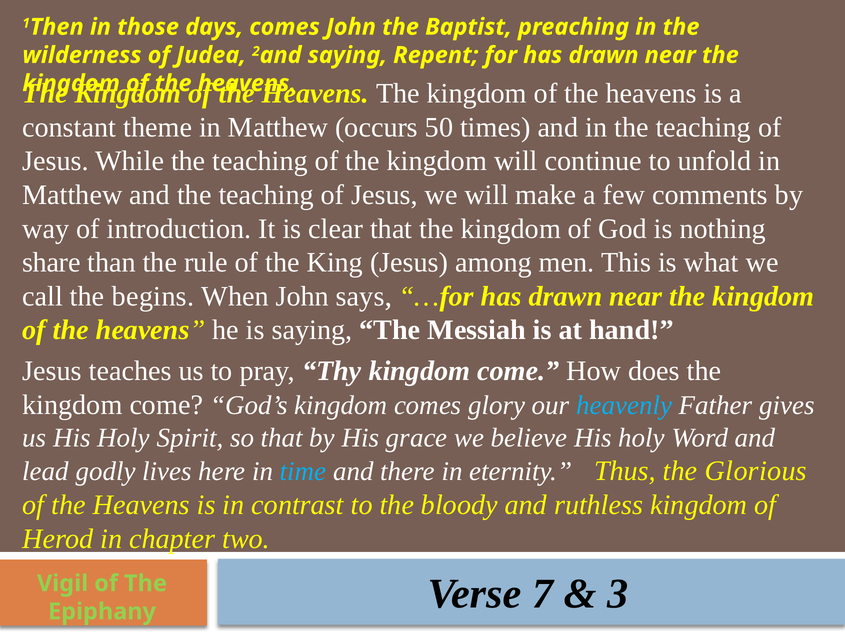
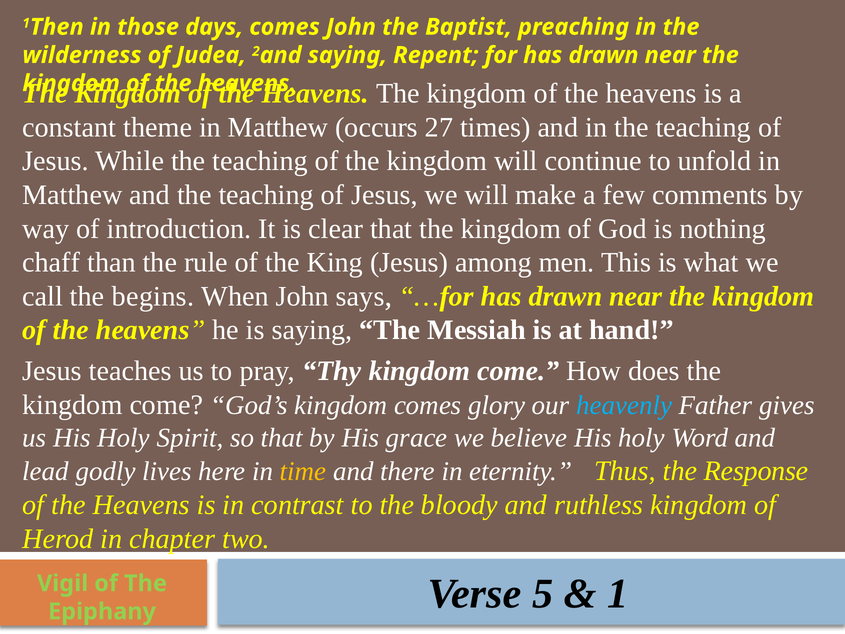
50: 50 -> 27 (439, 127)
share: share -> chaff (51, 262)
time colour: light blue -> yellow (303, 471)
Glorious: Glorious -> Response (756, 471)
7: 7 -> 5 (543, 594)
3: 3 -> 1 (618, 594)
